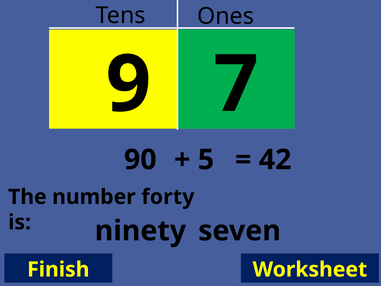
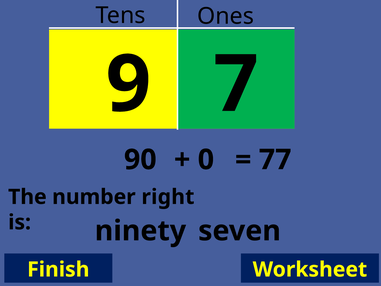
5: 5 -> 0 (206, 160)
42: 42 -> 77 (275, 160)
forty: forty -> right (168, 197)
